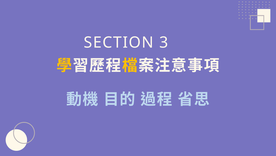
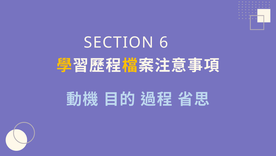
3: 3 -> 6 (164, 42)
